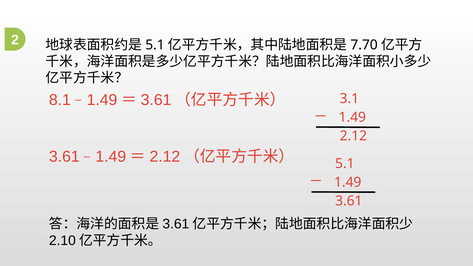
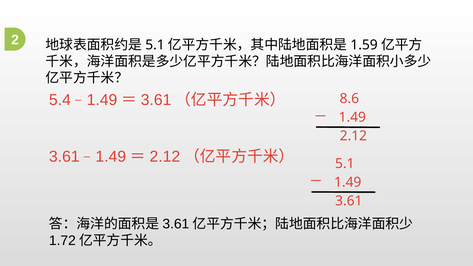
7.70: 7.70 -> 1.59 (364, 45)
8.1: 8.1 -> 5.4 (60, 100)
3.1: 3.1 -> 8.6 (349, 99)
2.10: 2.10 -> 1.72 (62, 241)
